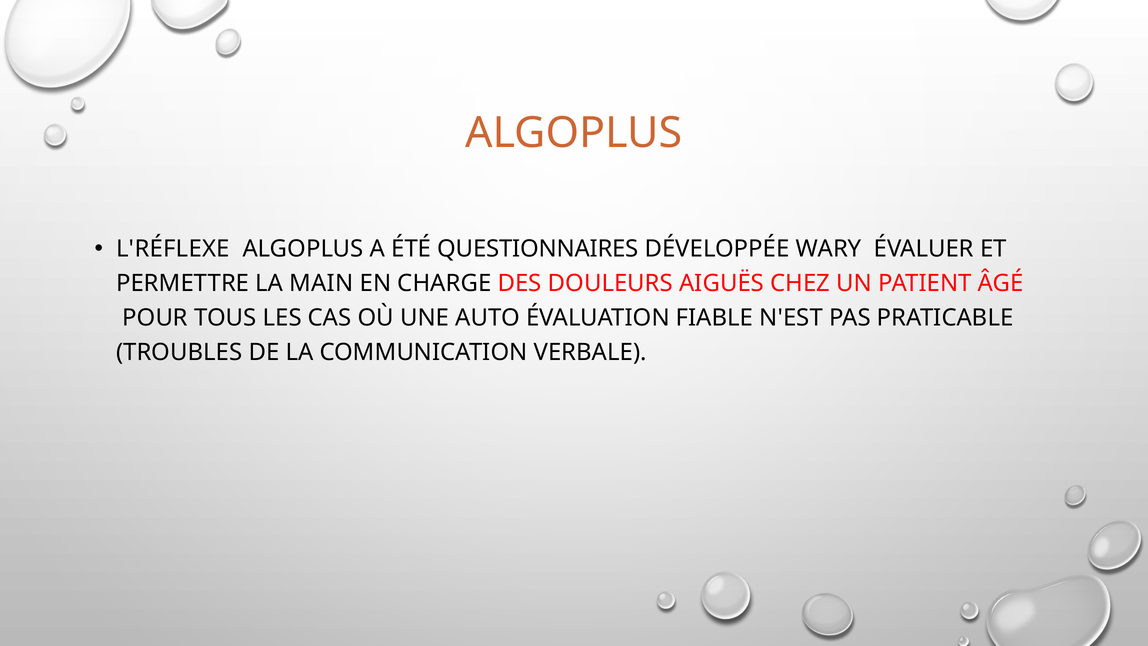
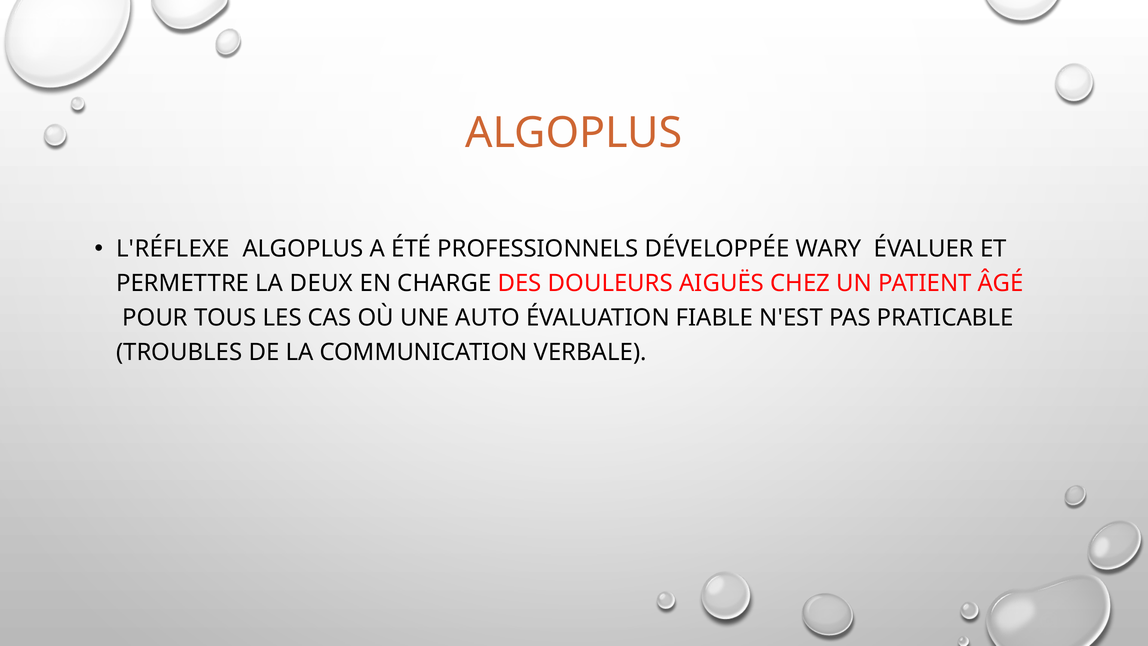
QUESTIONNAIRES: QUESTIONNAIRES -> PROFESSIONNELS (538, 249)
MAIN: MAIN -> DEUX (321, 283)
